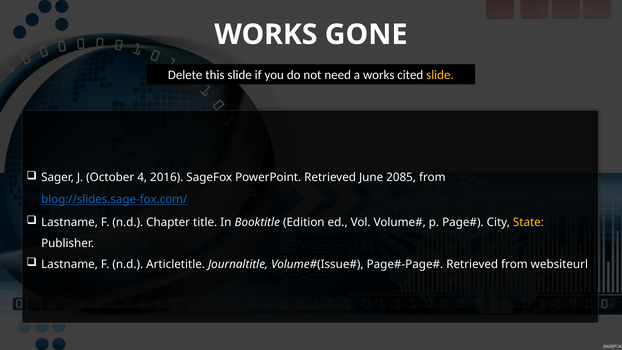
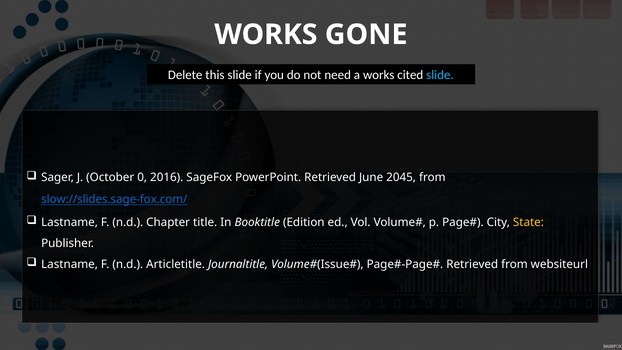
slide colour: yellow -> light blue (440, 75)
4: 4 -> 0 (142, 178)
2085: 2085 -> 2045 (401, 178)
blog://slides.sage-fox.com/: blog://slides.sage-fox.com/ -> slow://slides.sage-fox.com/ (114, 199)
